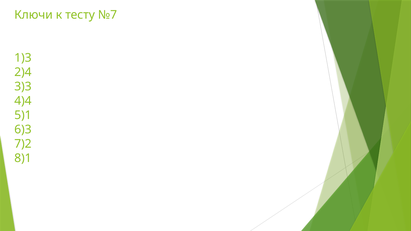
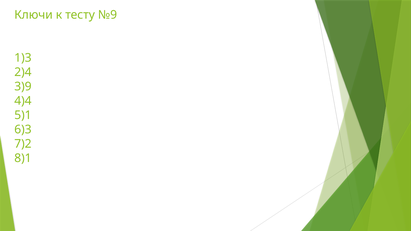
№7: №7 -> №9 (108, 15)
3)3: 3)3 -> 3)9 (23, 87)
